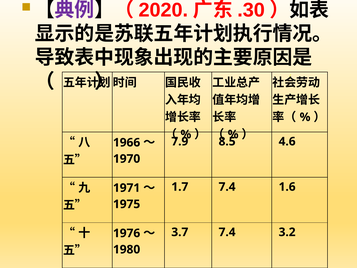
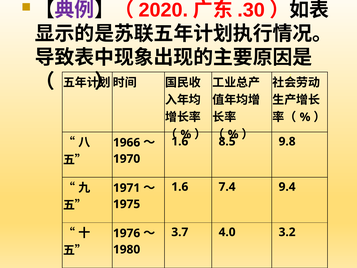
7.9: 7.9 -> 1.6 (180, 141)
4.6: 4.6 -> 9.8 (287, 141)
1.7: 1.7 -> 1.6 (180, 187)
1.6: 1.6 -> 9.4 (287, 187)
3.7 7.4: 7.4 -> 4.0 (227, 232)
